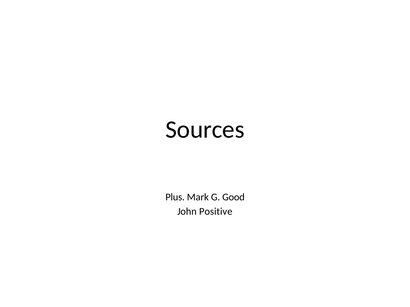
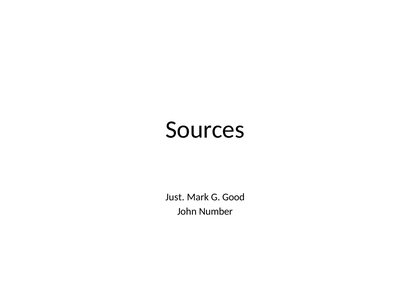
Plus: Plus -> Just (175, 198)
Positive: Positive -> Number (216, 212)
